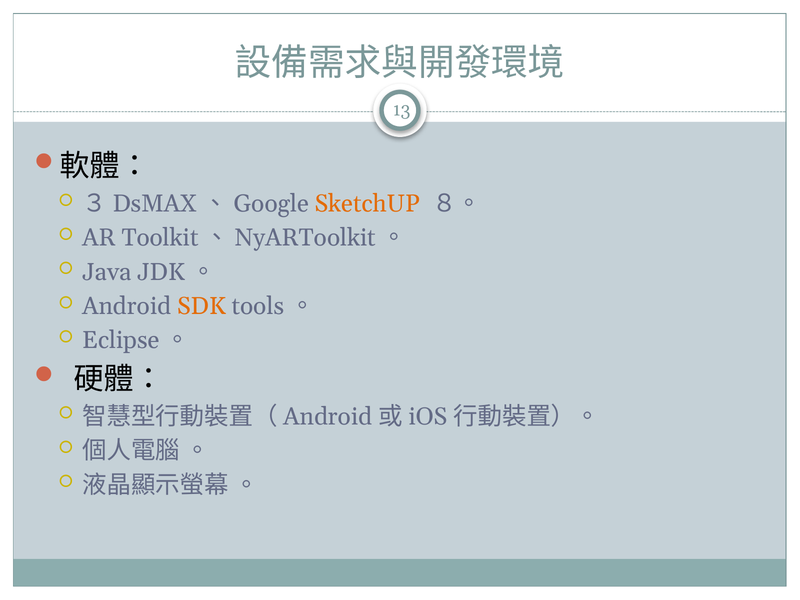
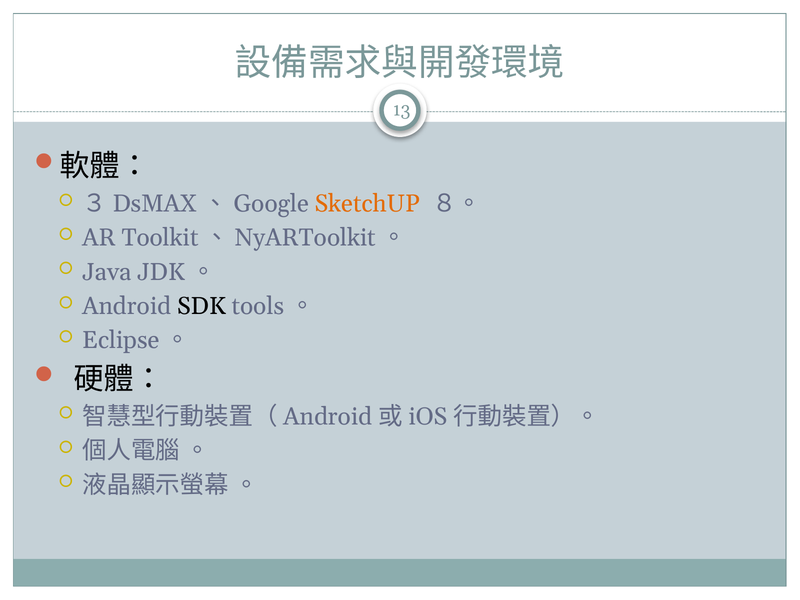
SDK colour: orange -> black (202, 306)
